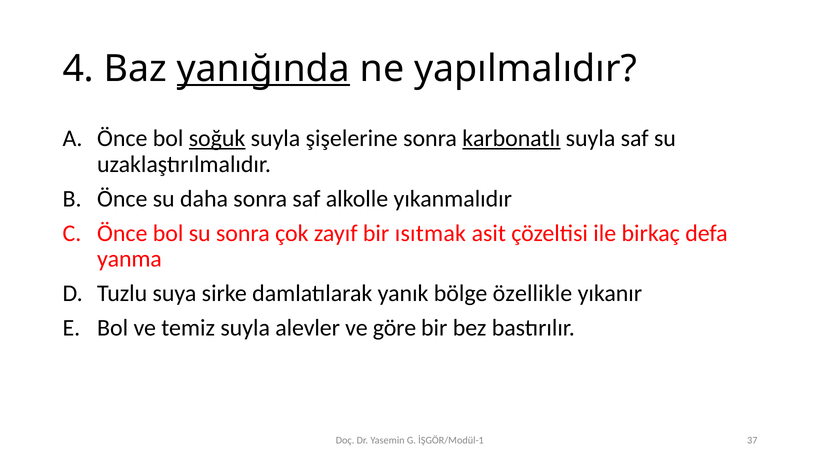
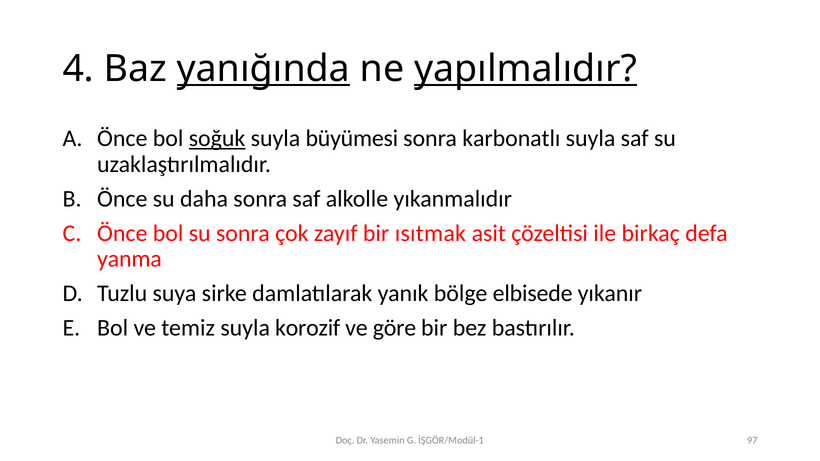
yapılmalıdır underline: none -> present (525, 69)
şişelerine: şişelerine -> büyümesi (352, 139)
karbonatlı underline: present -> none (511, 139)
özellikle: özellikle -> elbisede (533, 293)
alevler: alevler -> korozif (308, 328)
37: 37 -> 97 (752, 440)
